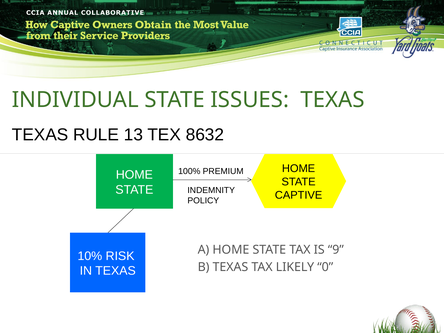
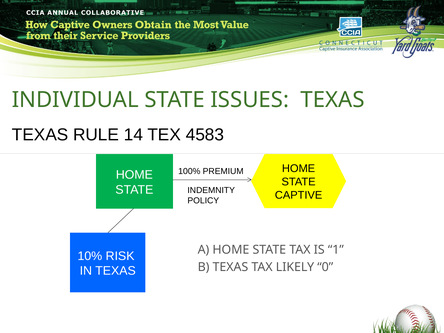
13: 13 -> 14 (133, 135)
8632: 8632 -> 4583 (205, 135)
9: 9 -> 1 (336, 250)
